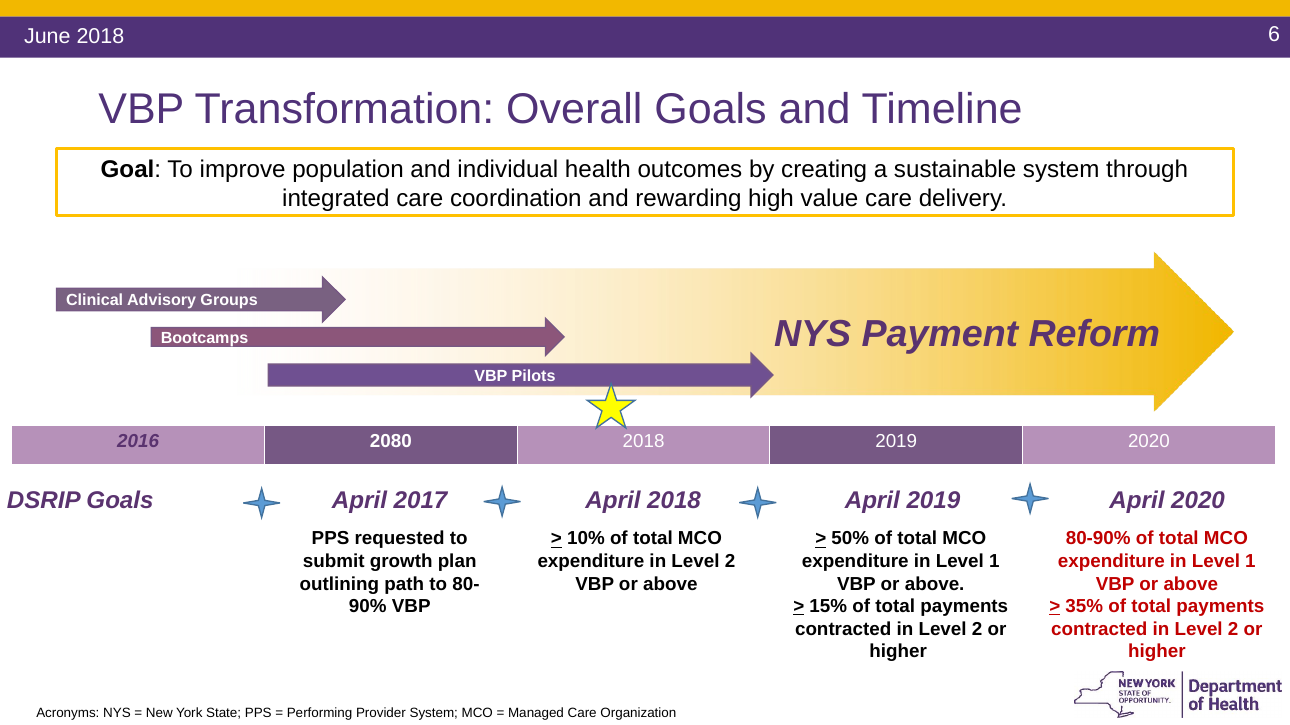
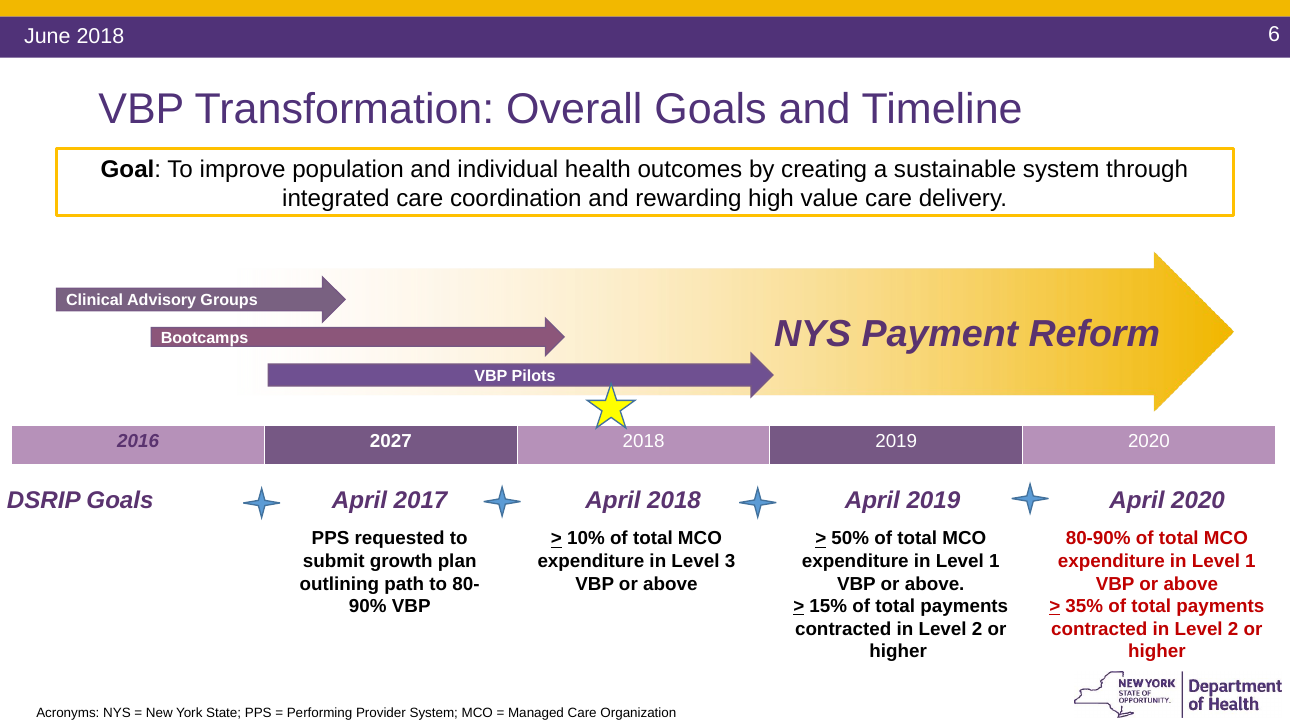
2080: 2080 -> 2027 (391, 442)
expenditure in Level 2: 2 -> 3 (730, 562)
